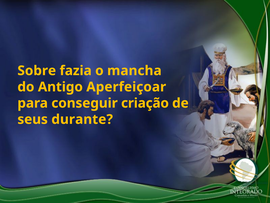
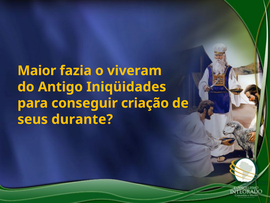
Sobre: Sobre -> Maior (37, 71)
mancha: mancha -> viveram (134, 71)
Aperfeiçoar: Aperfeiçoar -> Iniqüidades (126, 87)
